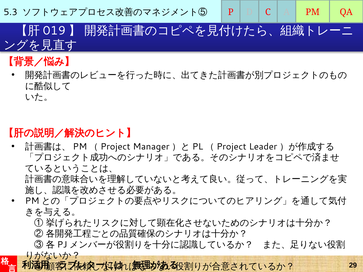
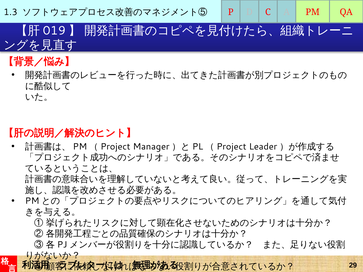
5.3: 5.3 -> 1.3 (11, 12)
